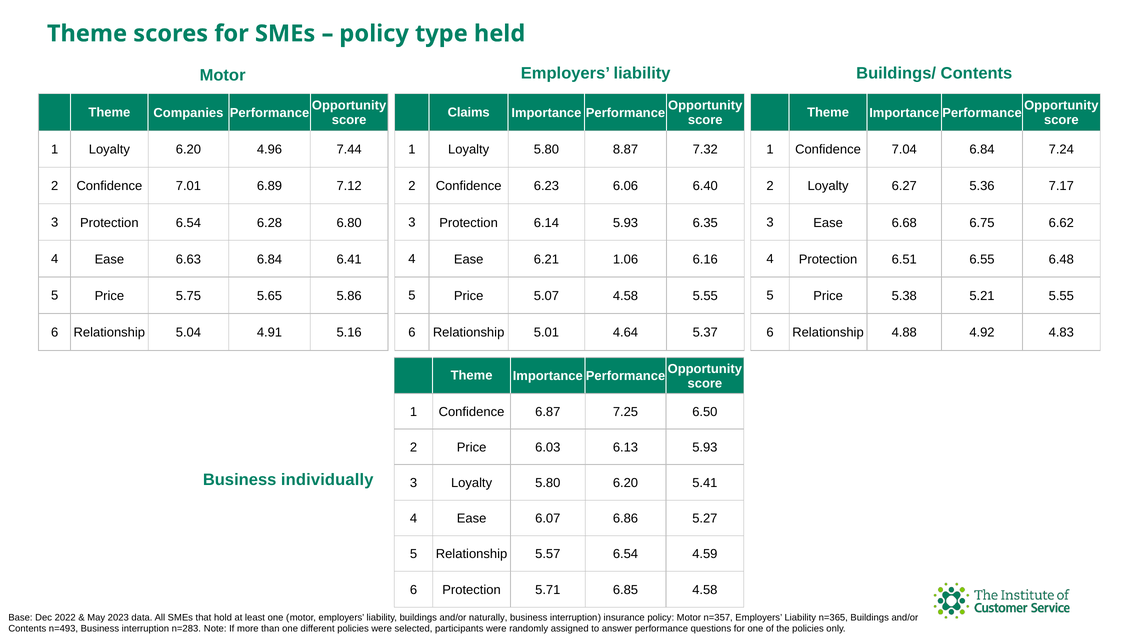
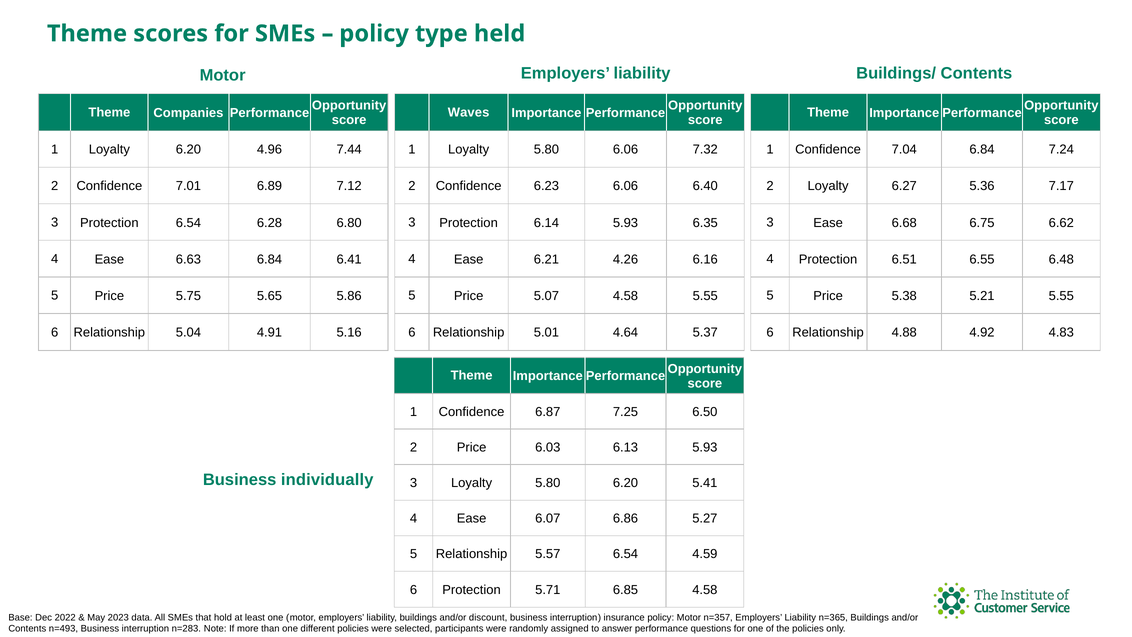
Claims: Claims -> Waves (469, 112)
5.80 8.87: 8.87 -> 6.06 (626, 150)
1.06: 1.06 -> 4.26 (626, 259)
naturally: naturally -> discount (488, 617)
